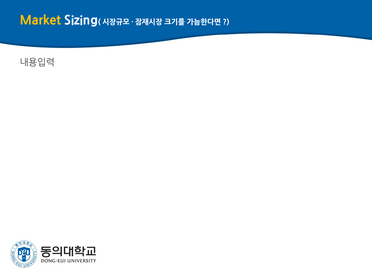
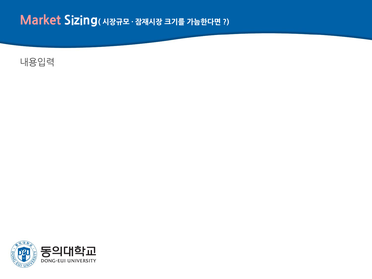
Market colour: yellow -> pink (40, 21)
